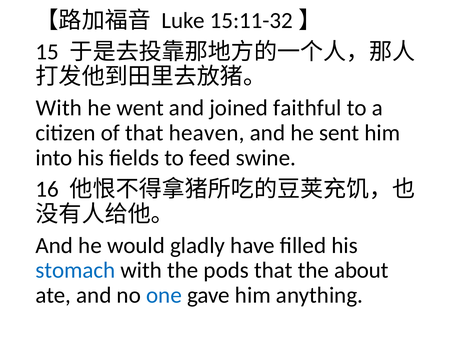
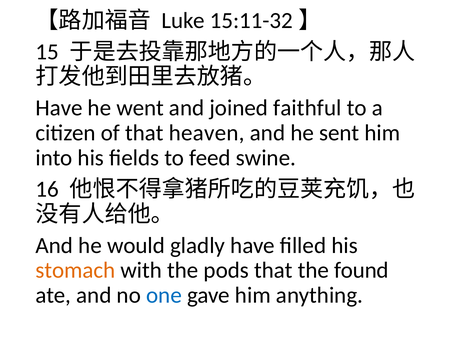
With: With -> Have (59, 108)
stomach colour: blue -> orange (75, 270)
about: about -> found (361, 270)
